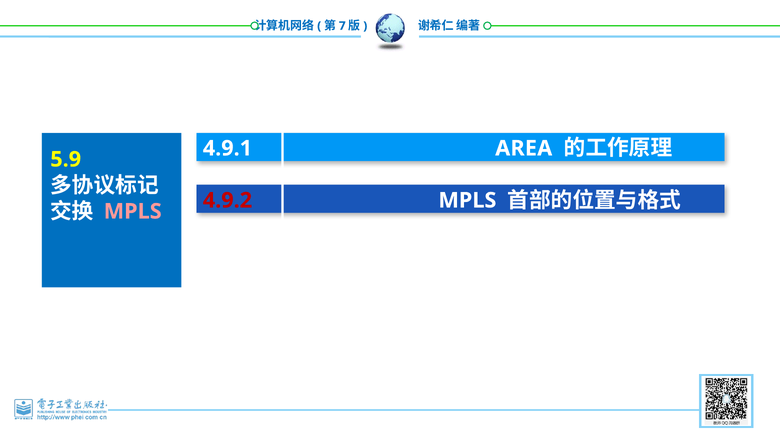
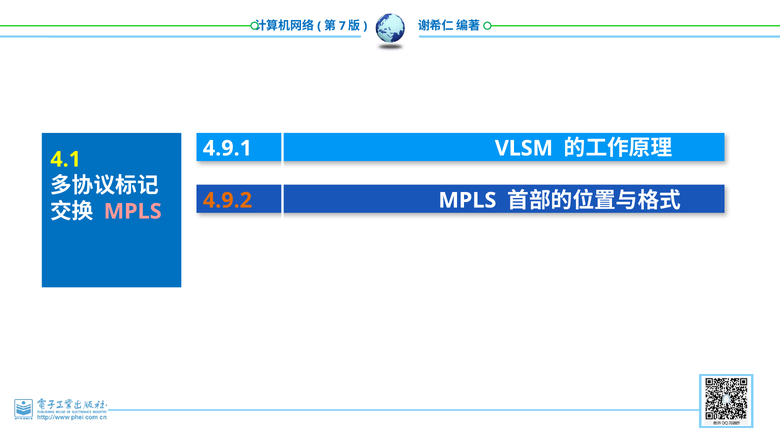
AREA: AREA -> VLSM (524, 148)
5.9: 5.9 -> 4.1 (66, 159)
4.9.2 colour: red -> orange (227, 200)
